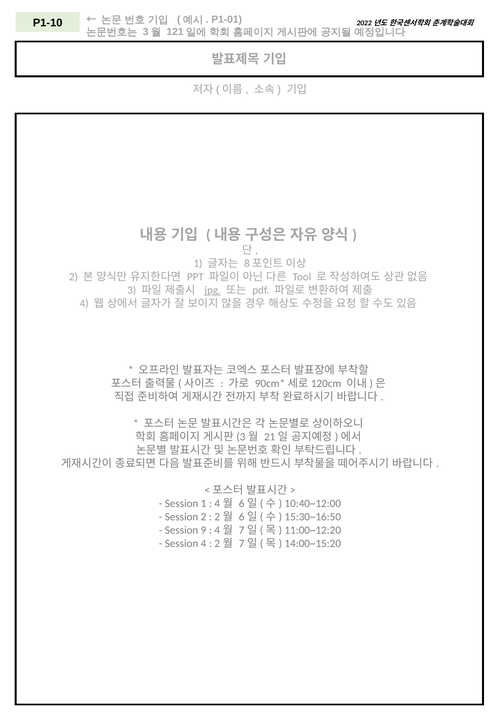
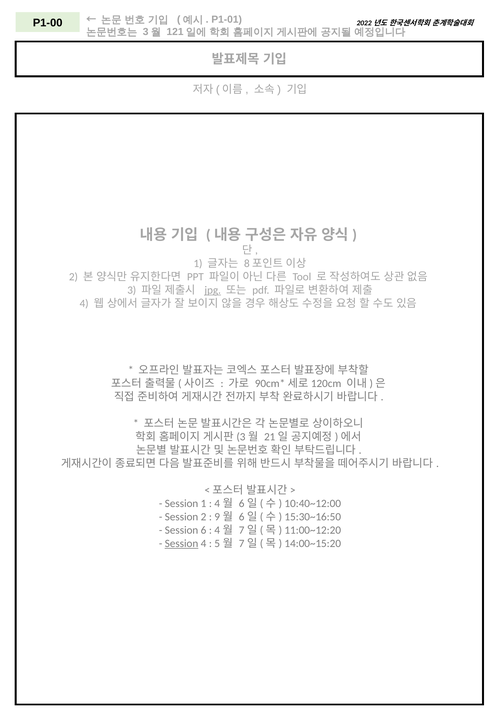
P1-10: P1-10 -> P1-00 (48, 23)
2: 2 -> 9 (217, 517)
9: 9 -> 6 (204, 530)
Session underline: none -> present (182, 544)
2: 2 -> 5 (217, 544)
